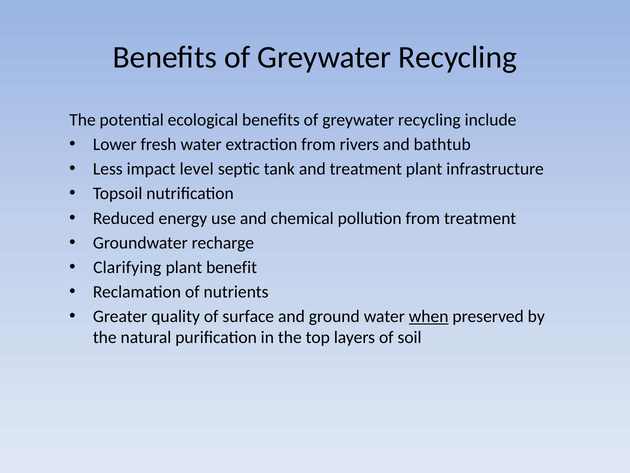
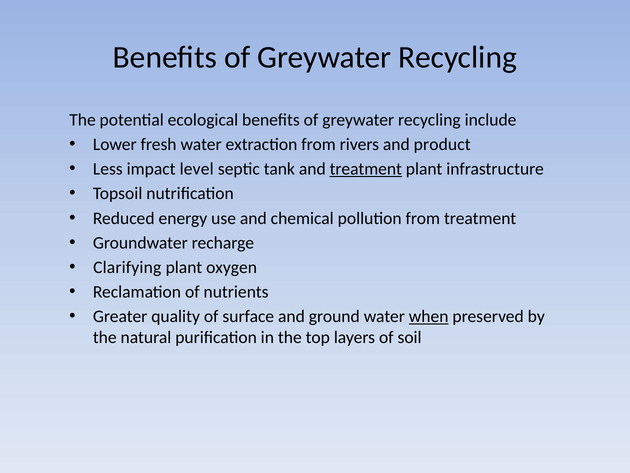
bathtub: bathtub -> product (442, 144)
treatment underline: none -> present (366, 169)
benefit: benefit -> oxygen (232, 267)
